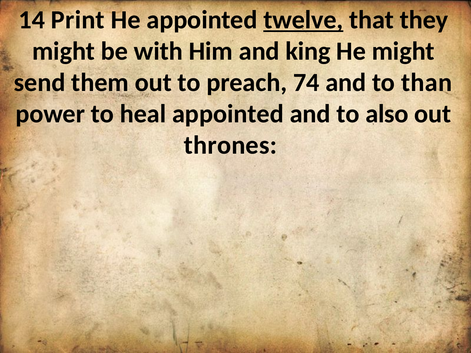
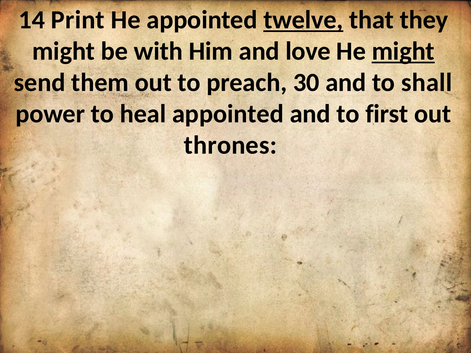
king: king -> love (308, 51)
might underline: none -> present (403, 51)
74: 74 -> 30 (306, 83)
than: than -> shall (427, 83)
also: also -> first (387, 114)
